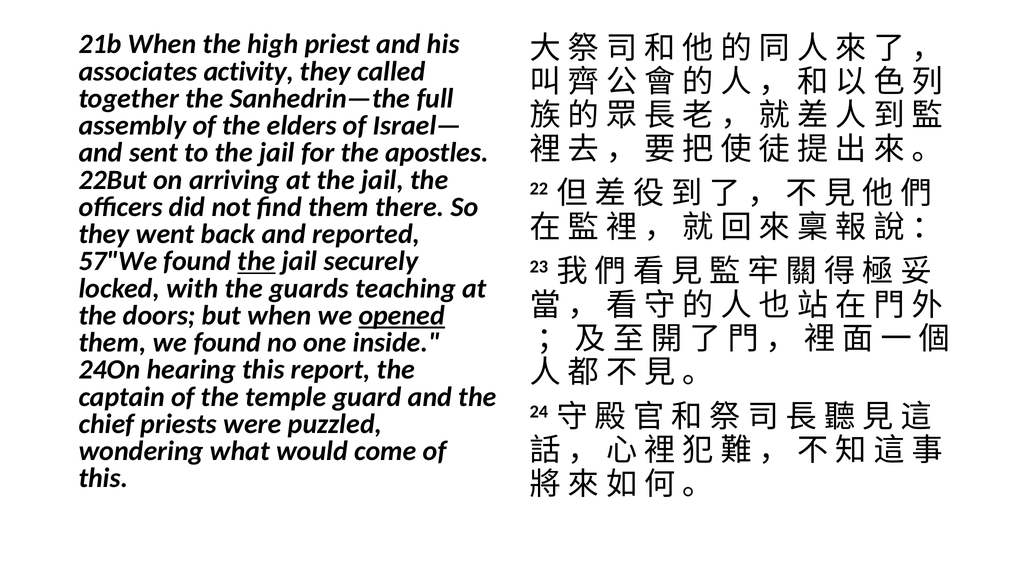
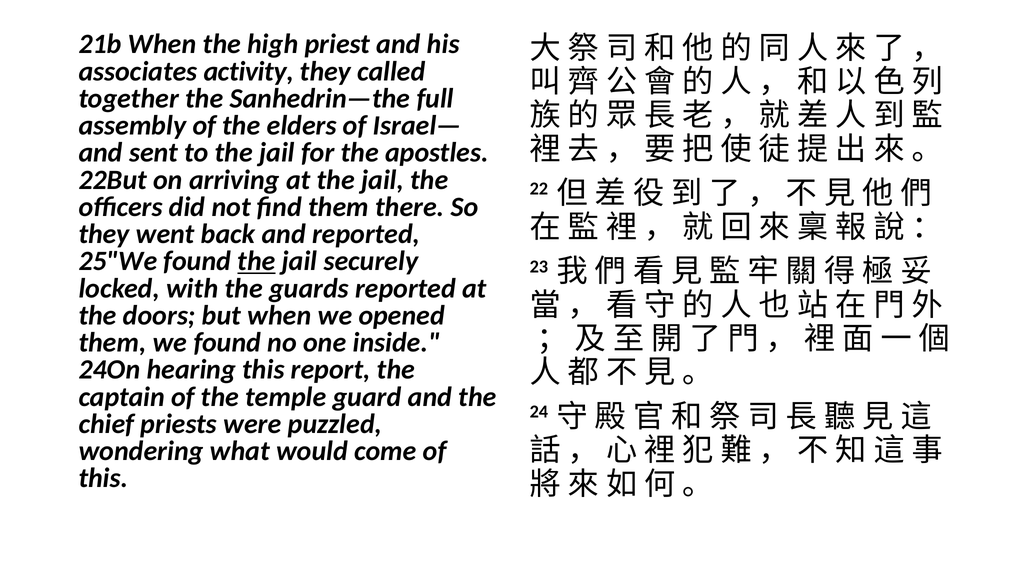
57"We: 57"We -> 25"We (118, 261)
guards teaching: teaching -> reported (406, 288)
opened underline: present -> none (402, 315)
